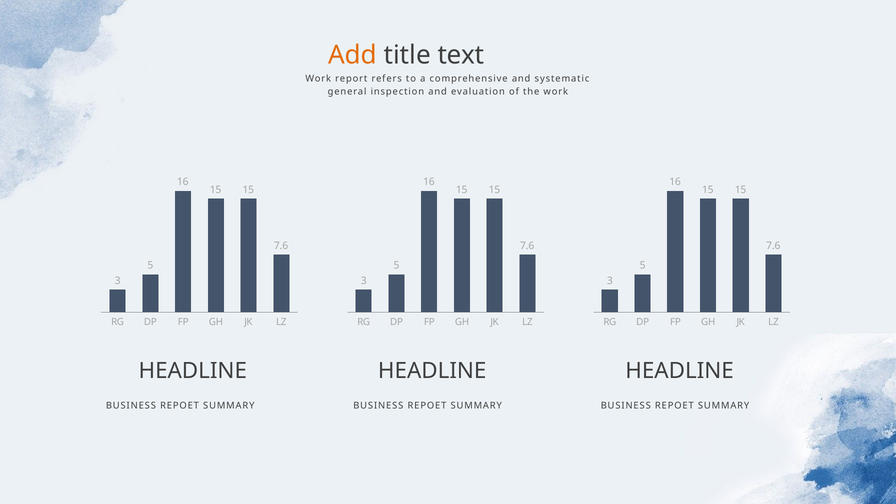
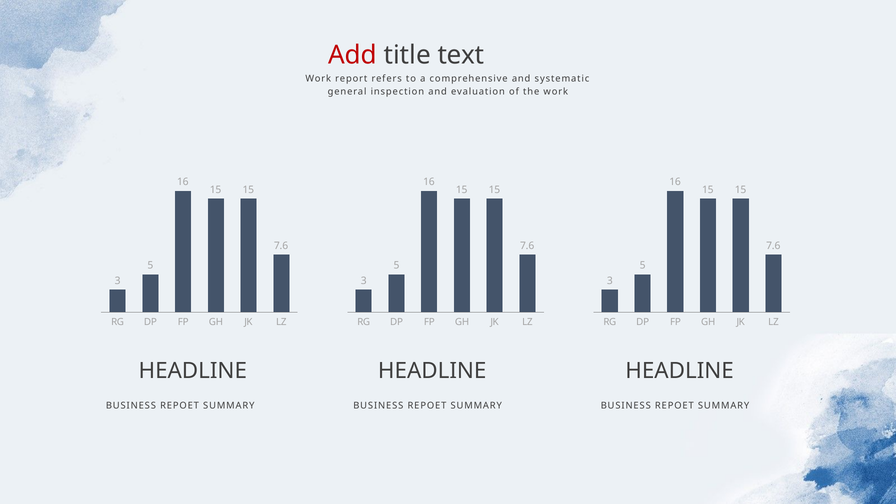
Add colour: orange -> red (353, 55)
